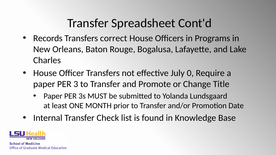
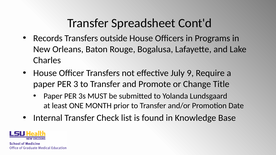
correct: correct -> outside (114, 38)
0: 0 -> 9 (190, 73)
